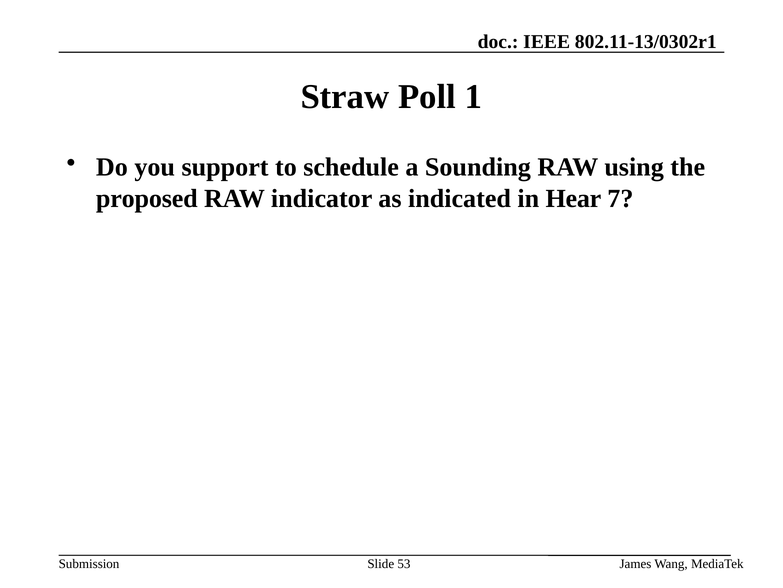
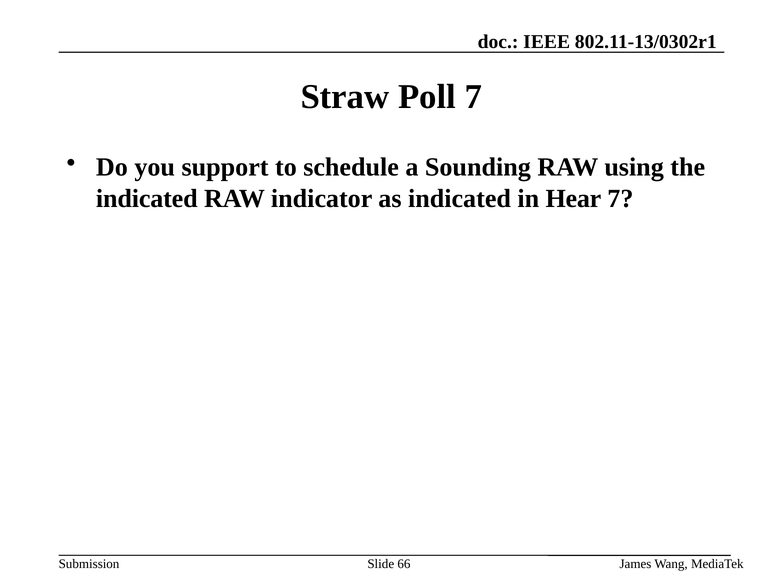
Poll 1: 1 -> 7 (474, 96)
proposed: proposed -> indicated (147, 198)
53: 53 -> 66 (404, 563)
